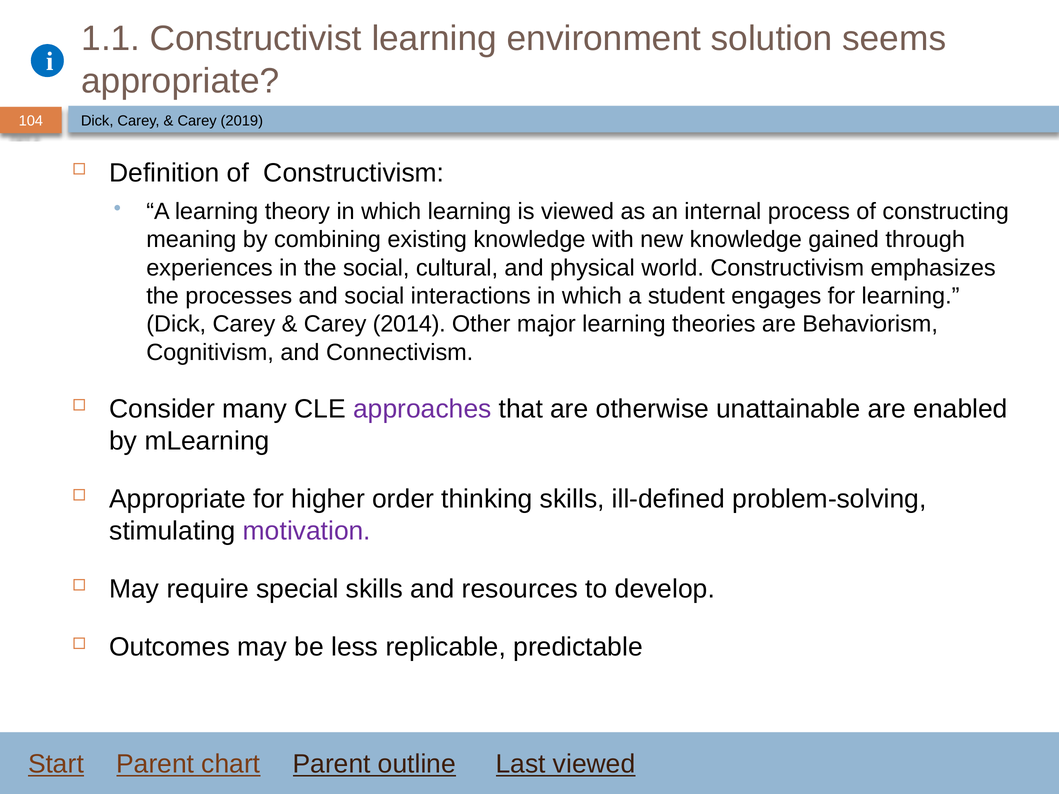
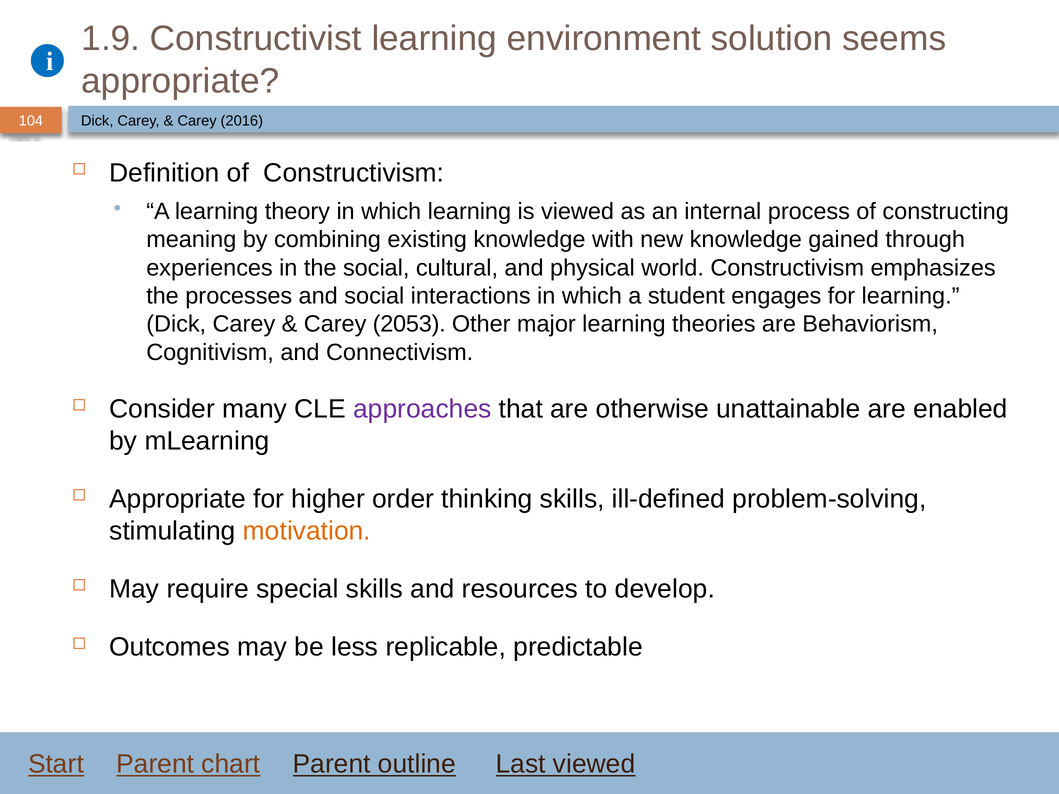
1.1: 1.1 -> 1.9 (111, 39)
2019: 2019 -> 2016 (242, 121)
2014: 2014 -> 2053 (409, 324)
motivation colour: purple -> orange (307, 531)
